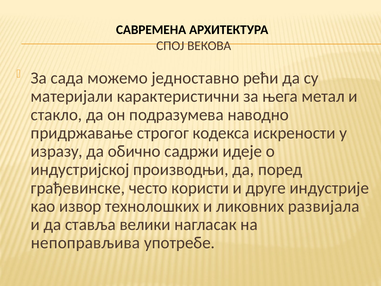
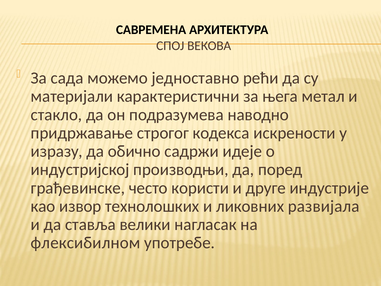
непоправљива: непоправљива -> флексибилном (86, 243)
